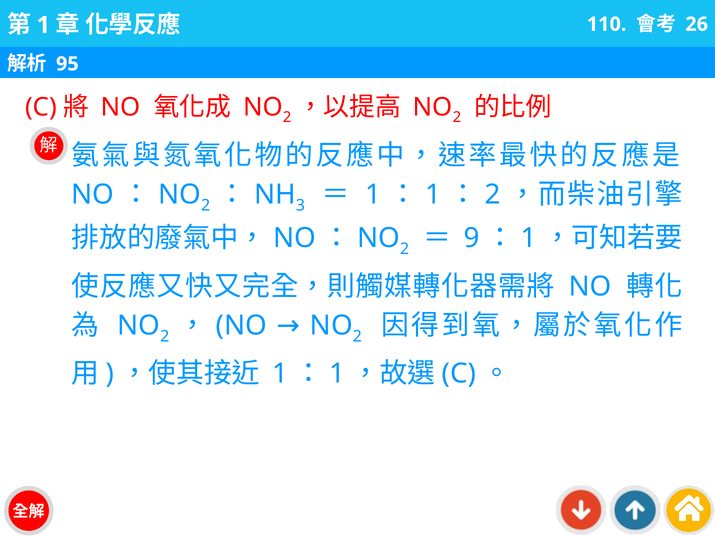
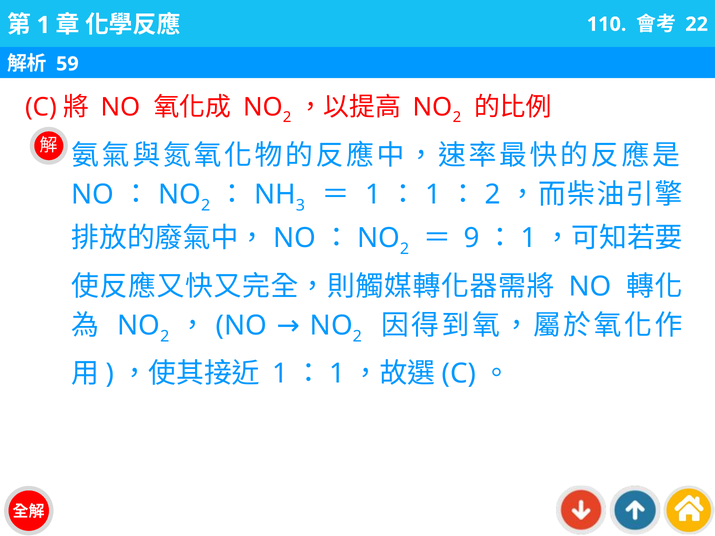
26: 26 -> 22 (697, 24)
95: 95 -> 59 (67, 64)
